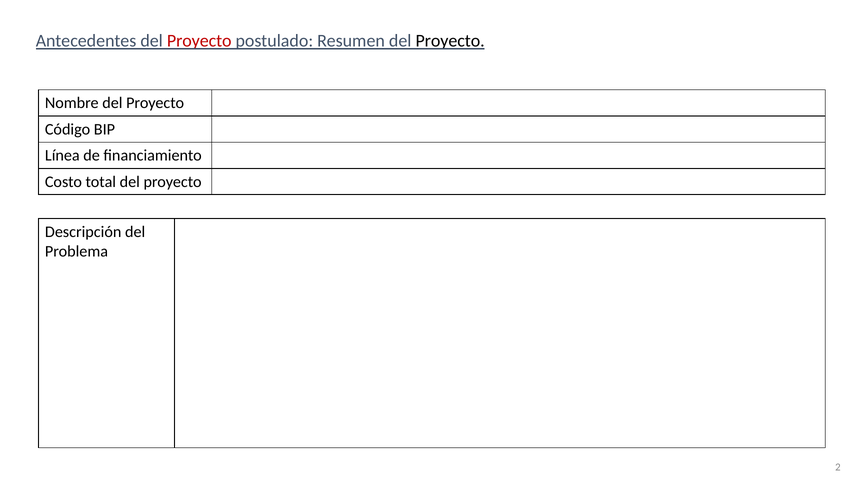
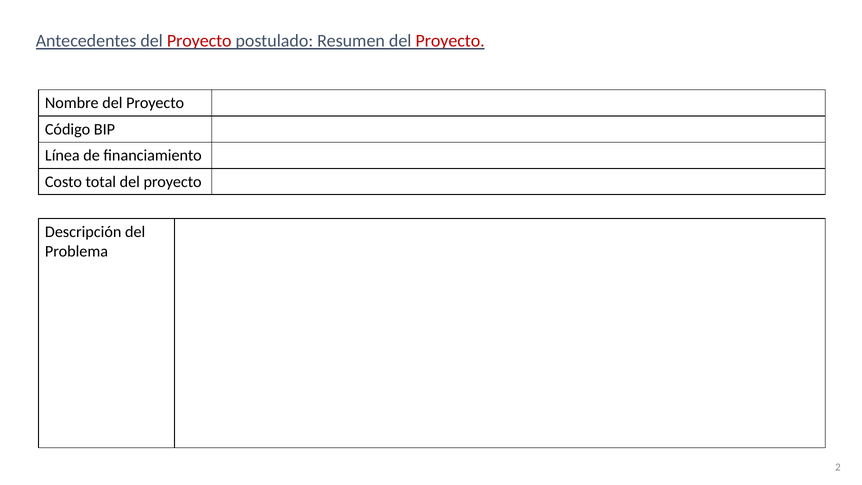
Proyecto colour: black -> red (450, 41)
